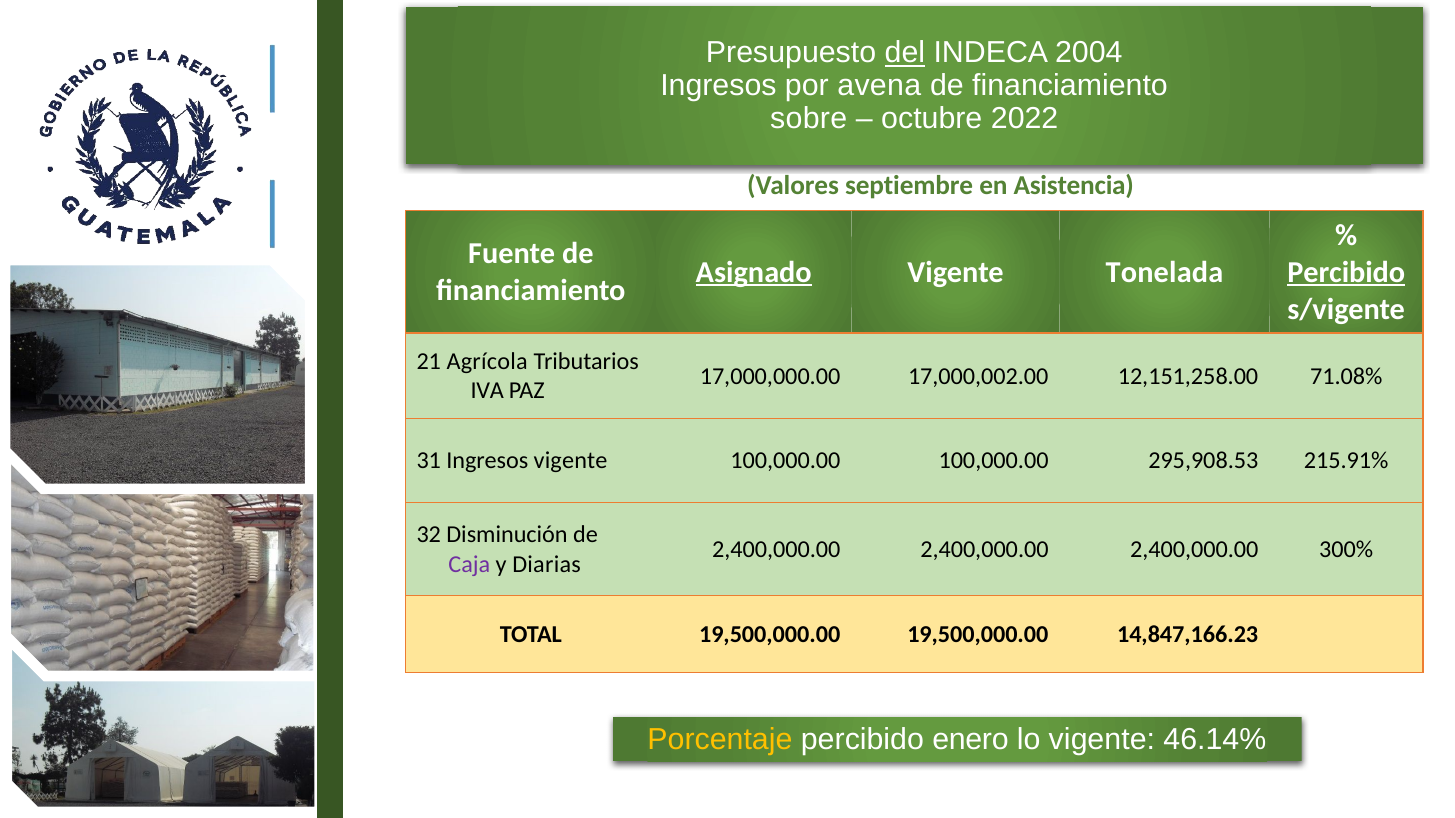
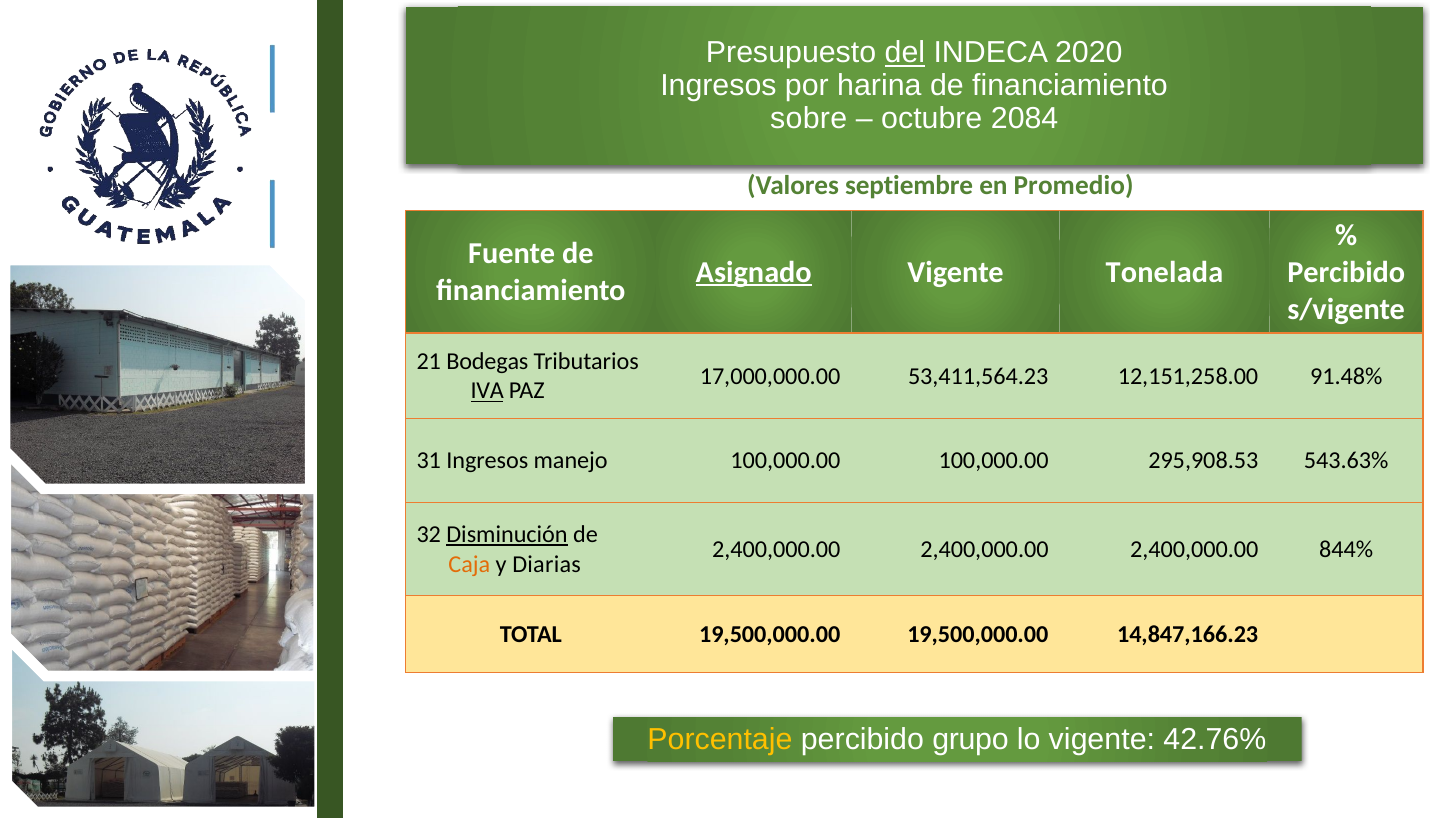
2004: 2004 -> 2020 (1089, 53)
avena: avena -> harina (879, 85)
2022: 2022 -> 2084 (1025, 118)
Asistencia: Asistencia -> Promedio (1074, 185)
Percibido underline: present -> none (1346, 272)
Agrícola: Agrícola -> Bodegas (487, 361)
17,000,002.00: 17,000,002.00 -> 53,411,564.23 (978, 376)
71.08%: 71.08% -> 91.48% (1346, 376)
IVA underline: none -> present (487, 391)
Ingresos vigente: vigente -> manejo (571, 461)
215.91%: 215.91% -> 543.63% (1346, 461)
Disminución underline: none -> present (507, 535)
300%: 300% -> 844% (1346, 550)
Caja colour: purple -> orange (469, 564)
enero: enero -> grupo (970, 740)
46.14%: 46.14% -> 42.76% (1215, 740)
